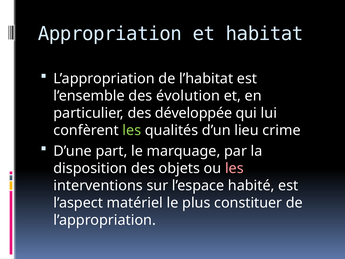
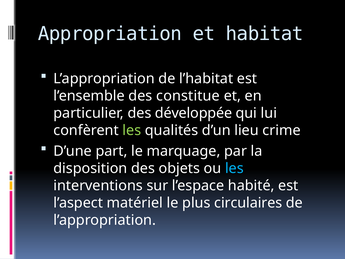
évolution: évolution -> constitue (188, 96)
les colour: pink -> light blue (234, 168)
constituer: constituer -> circulaires (248, 203)
